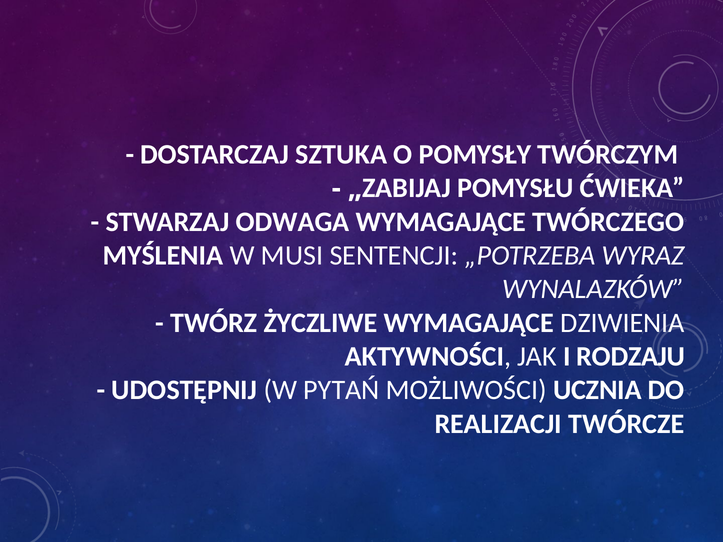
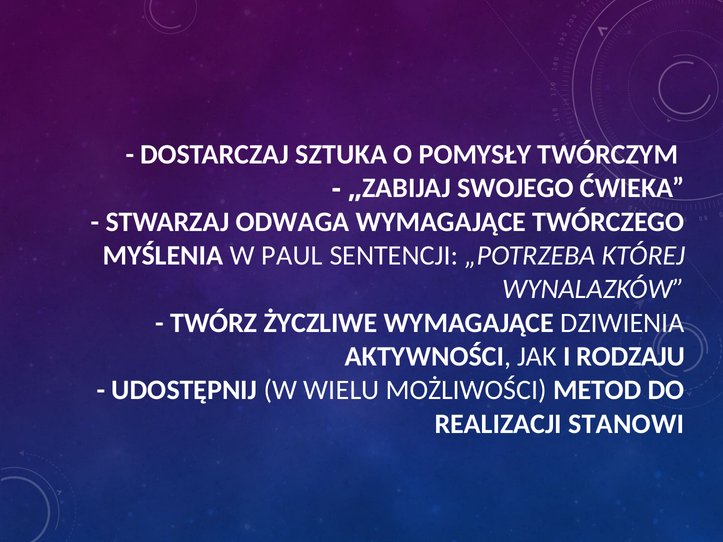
POMYSŁU: POMYSŁU -> SWOJEGO (515, 188)
MUSI: MUSI -> PAUL (292, 256)
WYRAZ: WYRAZ -> KTÓREJ (643, 256)
PYTAŃ: PYTAŃ -> WIELU (341, 390)
UCZNIA: UCZNIA -> METOD (597, 390)
TWÓRCZE: TWÓRCZE -> STANOWI (626, 424)
